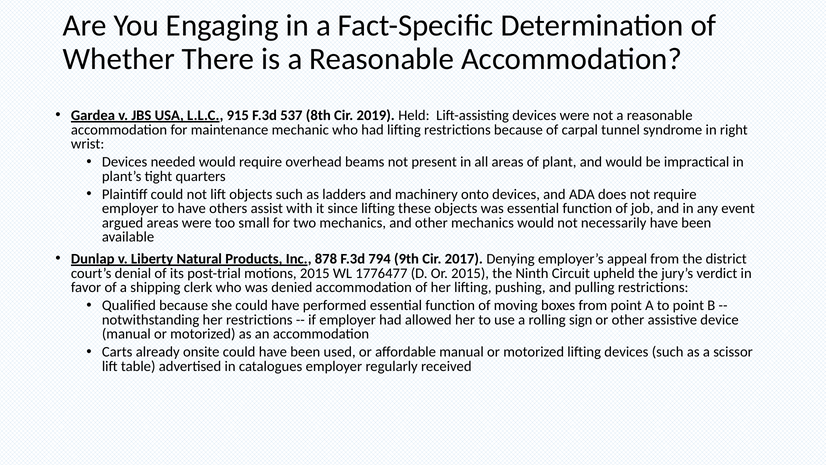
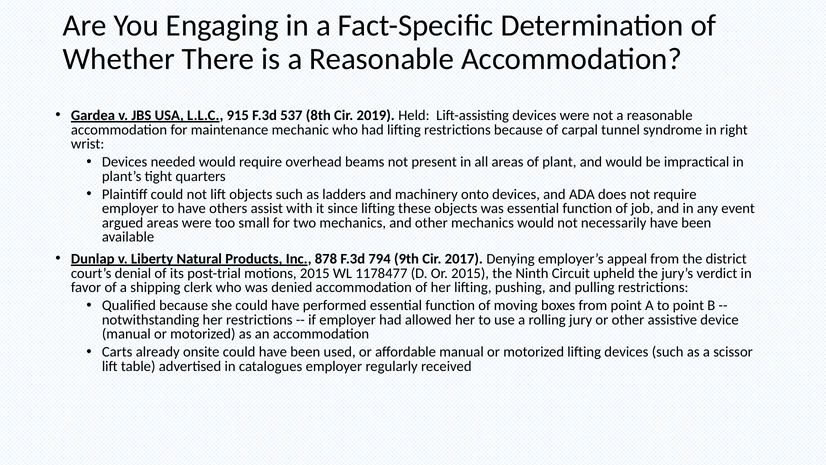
1776477: 1776477 -> 1178477 (381, 273)
sign: sign -> jury (581, 320)
